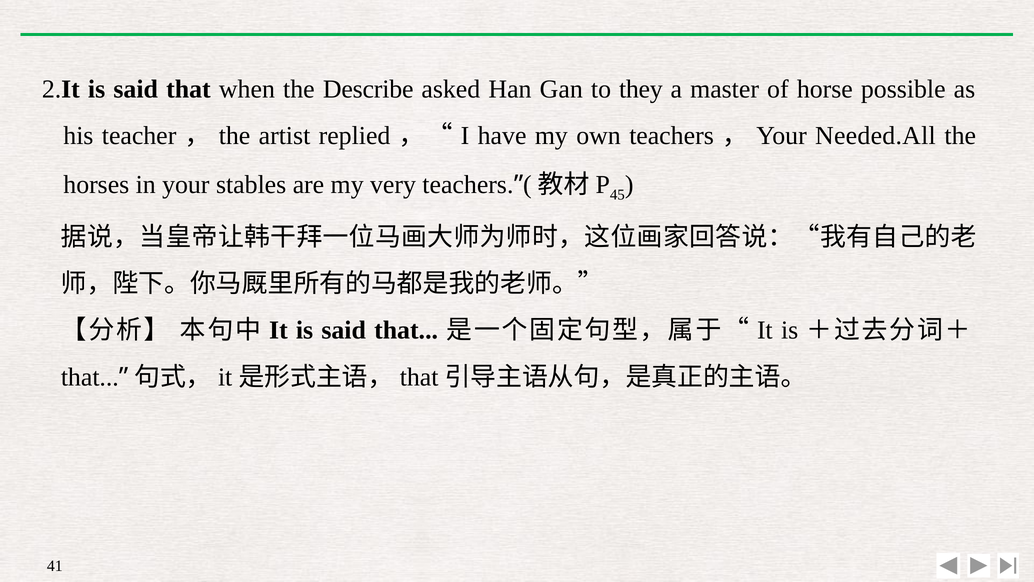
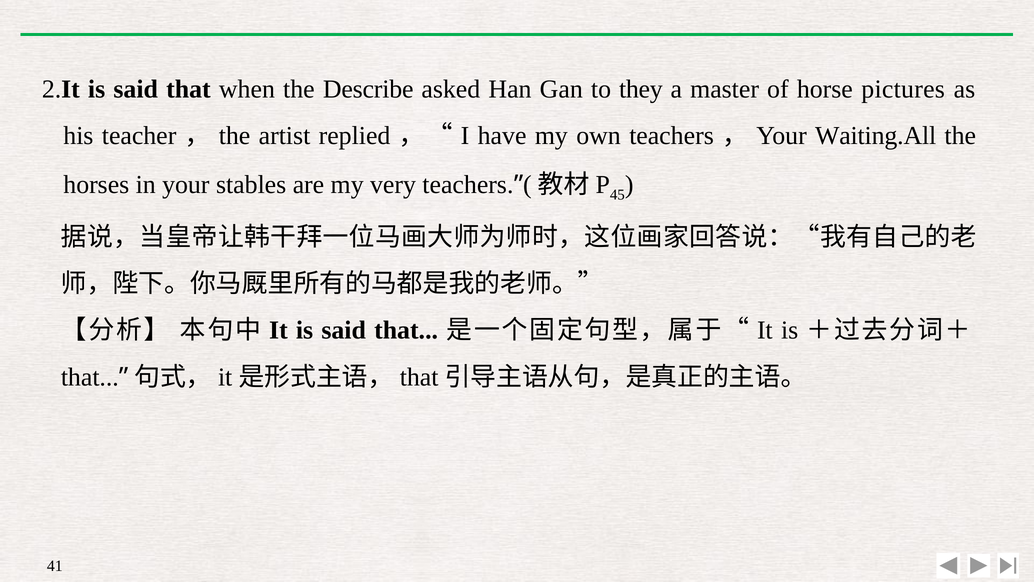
possible: possible -> pictures (903, 89)
Needed.All: Needed.All -> Waiting.All (876, 136)
